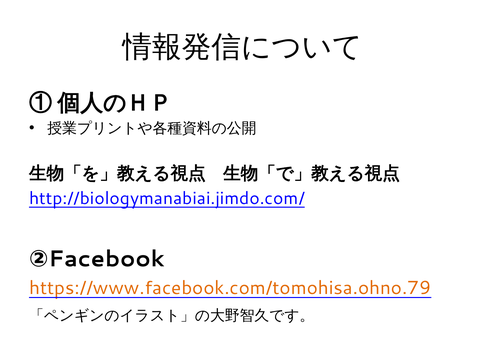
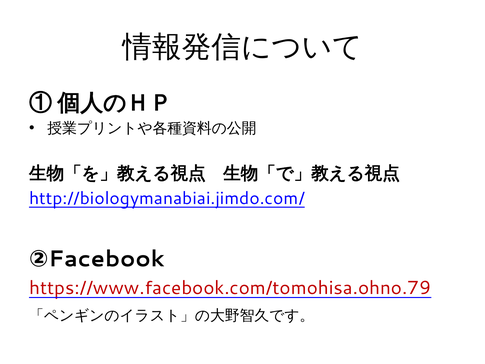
https://www.facebook.com/tomohisa.ohno.79 colour: orange -> red (230, 288)
